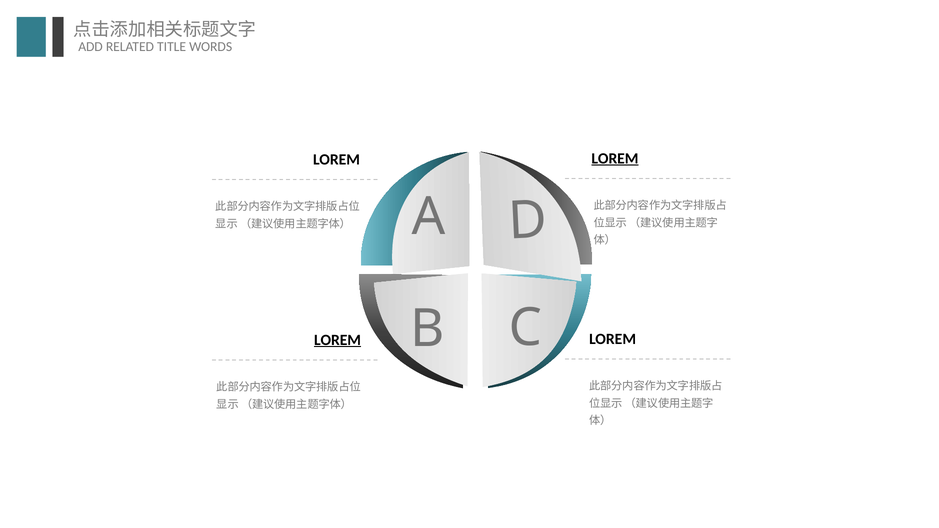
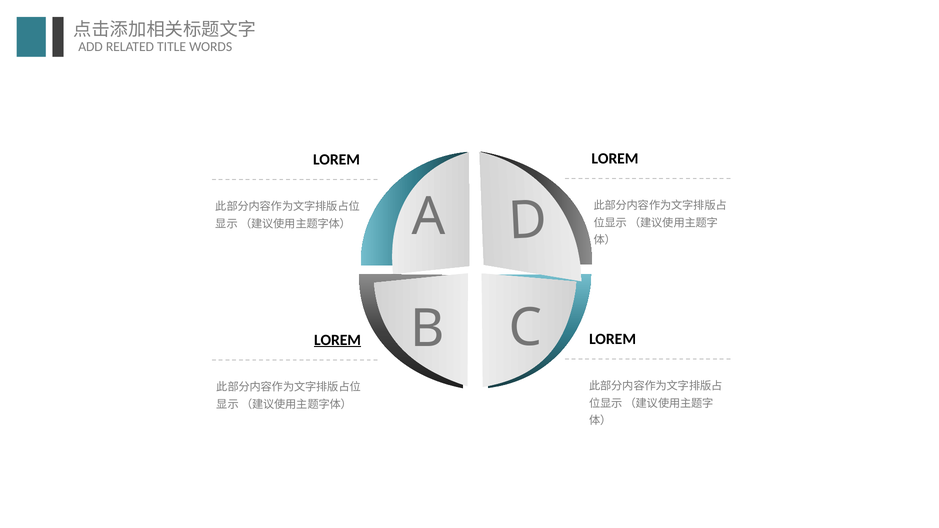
LOREM underline: present -> none (615, 159)
